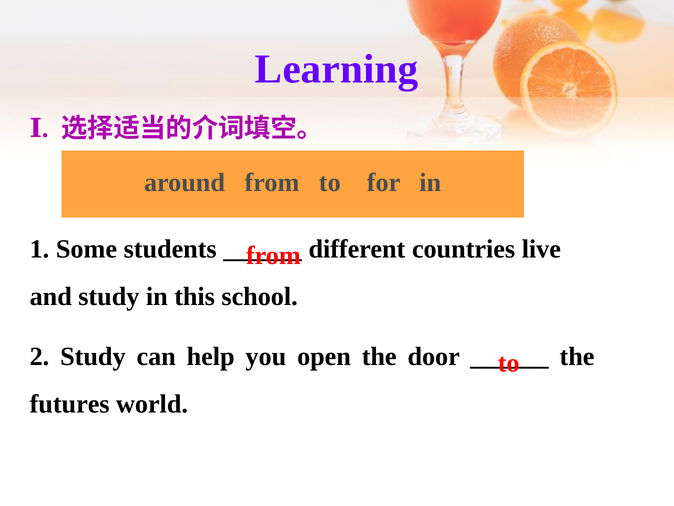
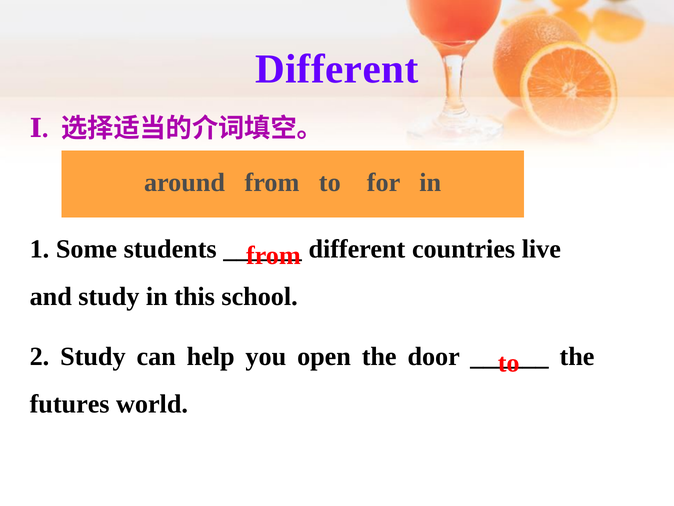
Learning: Learning -> Different (337, 69)
